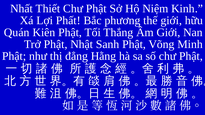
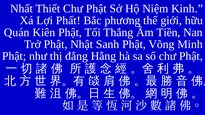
Âm Giới: Giới -> Tiền (169, 32)
